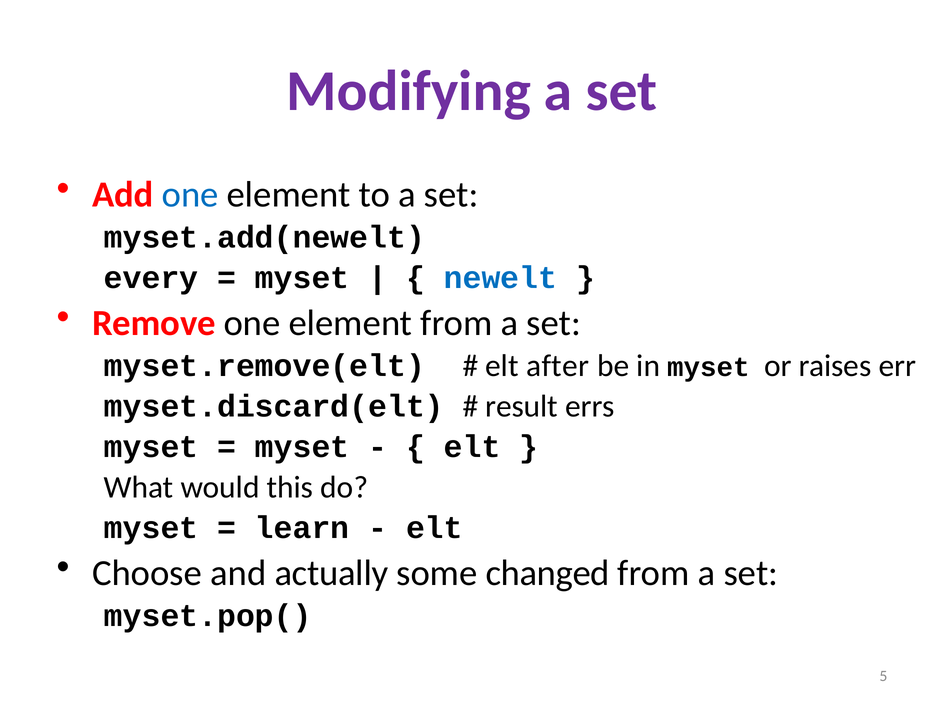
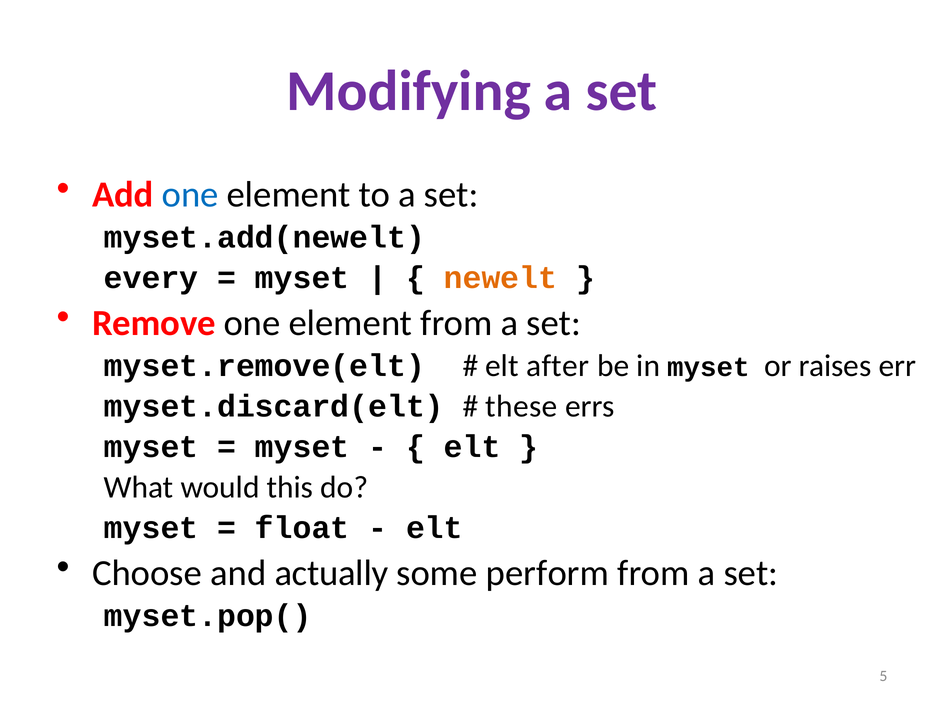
newelt colour: blue -> orange (500, 278)
result: result -> these (521, 406)
learn: learn -> float (302, 528)
changed: changed -> perform (547, 573)
